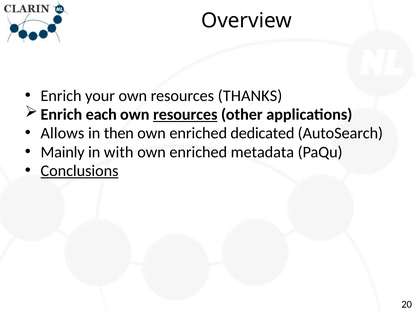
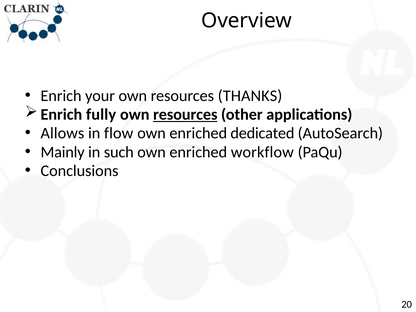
each: each -> fully (101, 115)
then: then -> flow (119, 133)
with: with -> such (119, 152)
metadata: metadata -> workflow (262, 152)
Conclusions underline: present -> none (80, 171)
